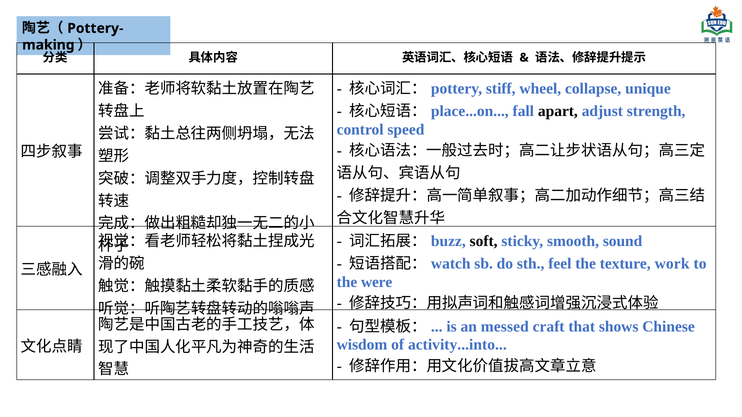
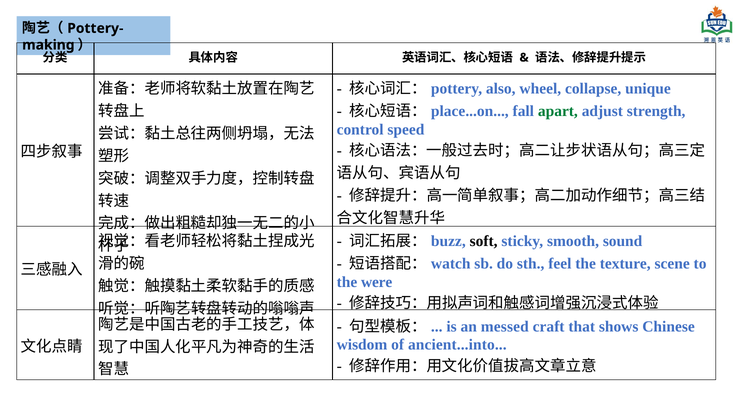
stiff: stiff -> also (501, 89)
apart colour: black -> green (558, 111)
work: work -> scene (672, 264)
activity...into: activity...into -> ancient...into (457, 345)
